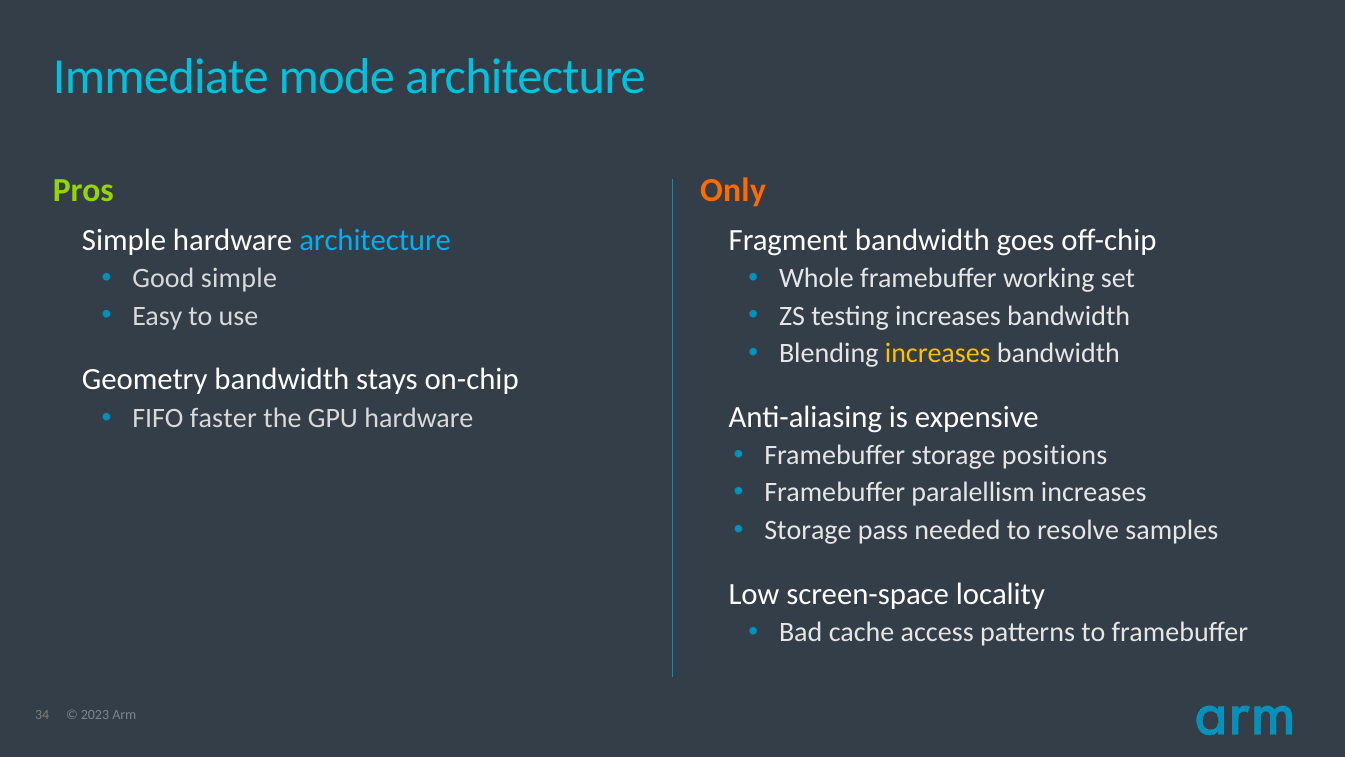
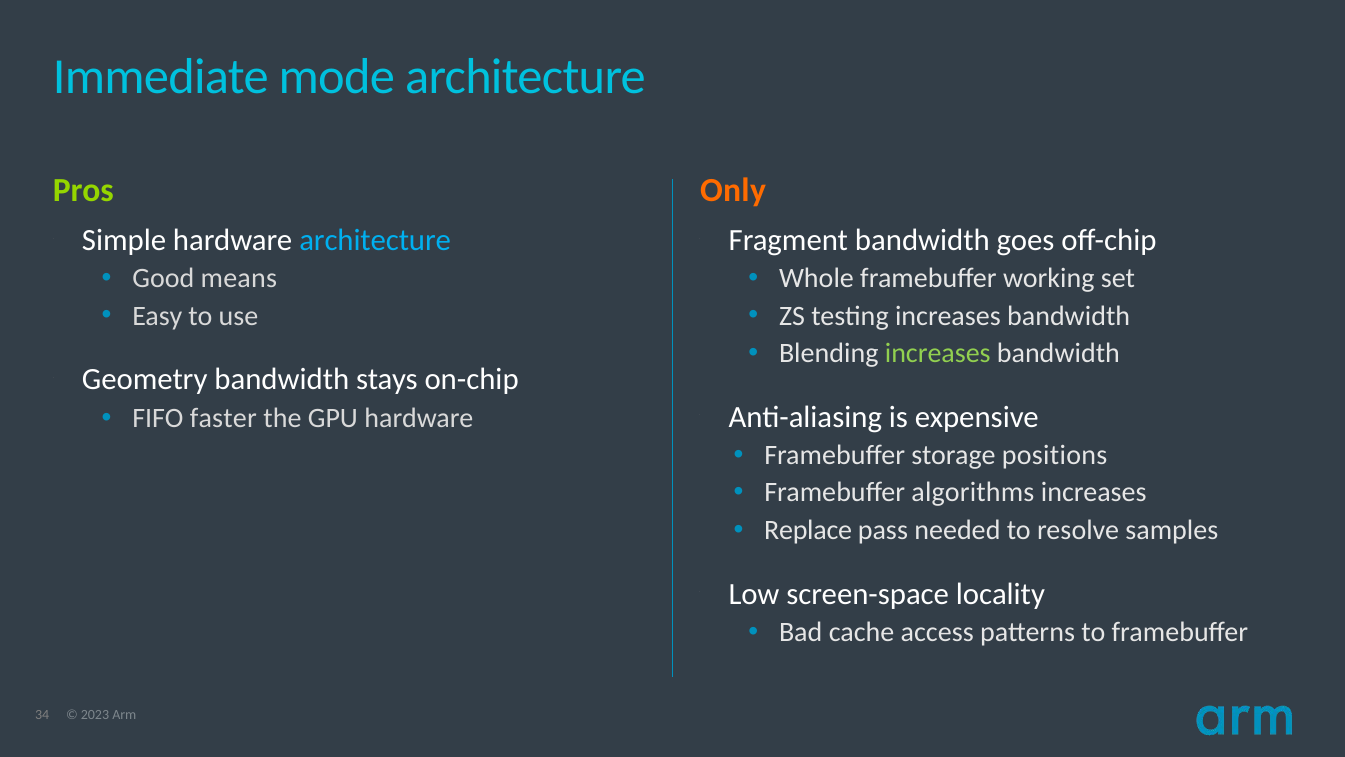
Good simple: simple -> means (239, 278)
increases colour: yellow -> light green (938, 353)
paralellism: paralellism -> algorithms (973, 492)
Storage: Storage -> Replace (808, 530)
